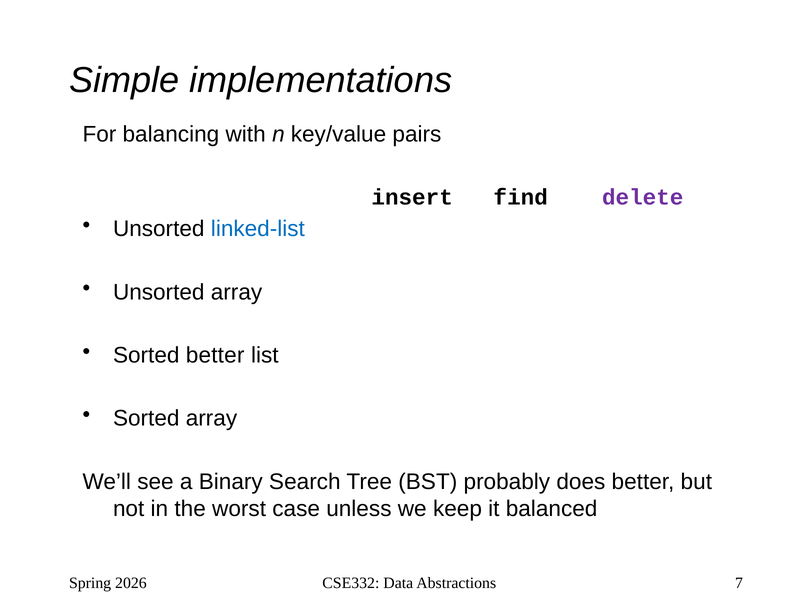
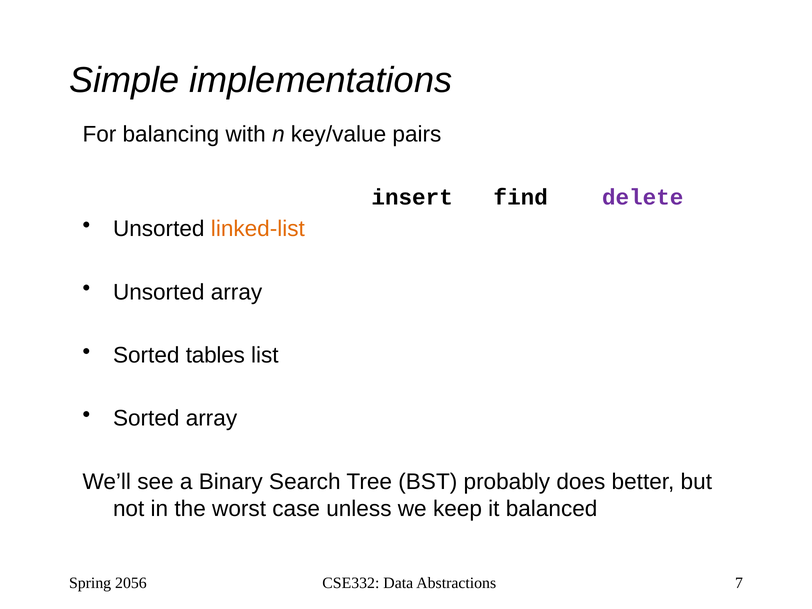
linked-list colour: blue -> orange (258, 229)
Sorted better: better -> tables (215, 355)
2026: 2026 -> 2056 (131, 583)
